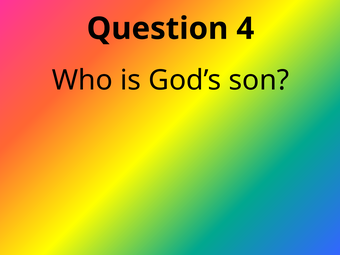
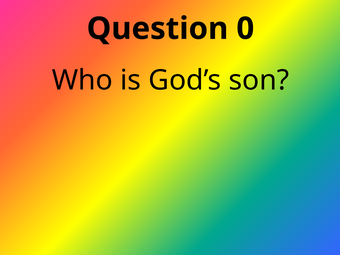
4: 4 -> 0 (245, 29)
